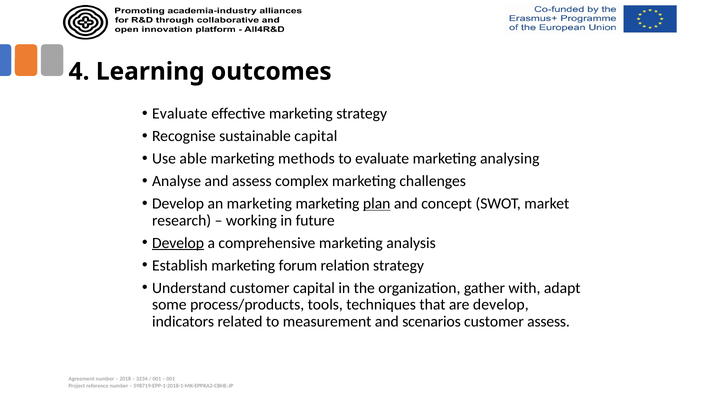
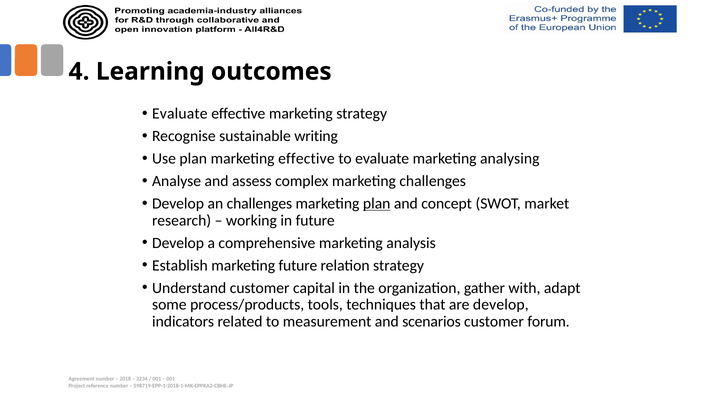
sustainable capital: capital -> writing (316, 136)
Use able: able -> plan (193, 158)
marketing methods: methods -> effective (306, 158)
an marketing: marketing -> challenges (259, 203)
Develop underline: present -> none (178, 243)
marketing forum: forum -> future (298, 265)
customer assess: assess -> forum (549, 321)
